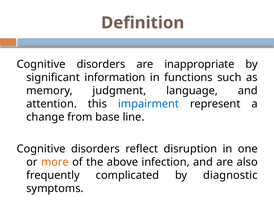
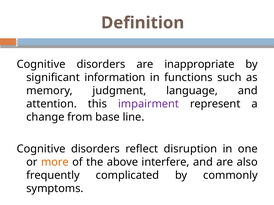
impairment colour: blue -> purple (149, 104)
infection: infection -> interfere (166, 162)
diagnostic: diagnostic -> commonly (230, 176)
